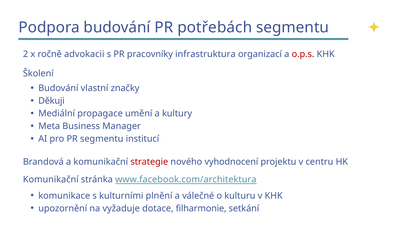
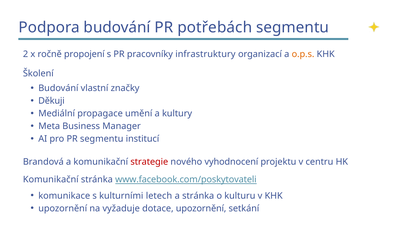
advokacii: advokacii -> propojení (84, 54)
infrastruktura: infrastruktura -> infrastruktury (205, 54)
o.p.s colour: red -> orange (303, 54)
www.facebook.com/architektura: www.facebook.com/architektura -> www.facebook.com/poskytovateli (186, 180)
plnění: plnění -> letech (159, 196)
a válečné: válečné -> stránka (198, 196)
dotace filharmonie: filharmonie -> upozornění (201, 209)
